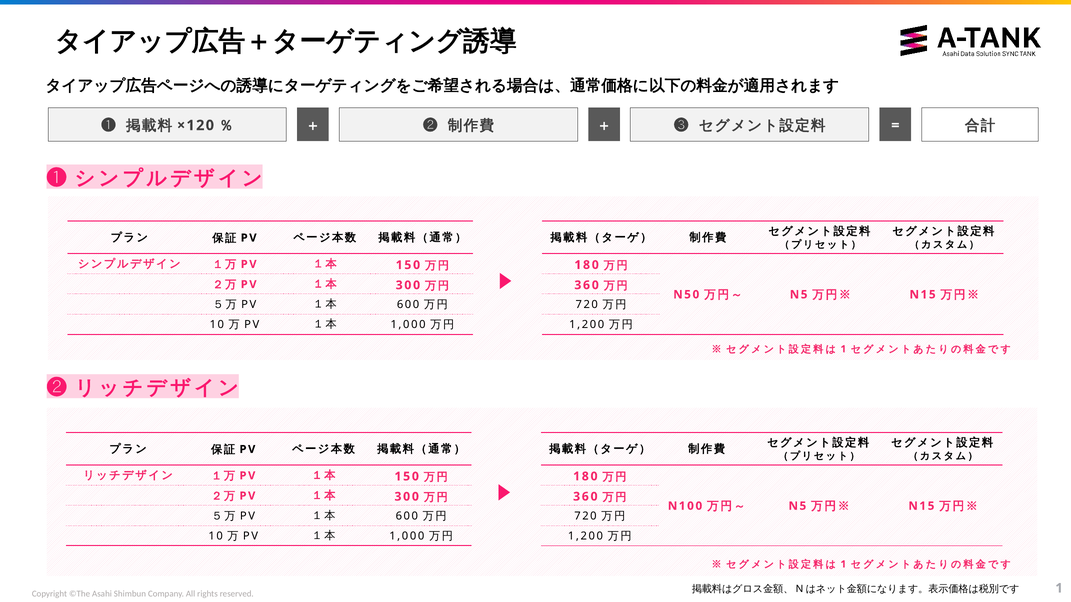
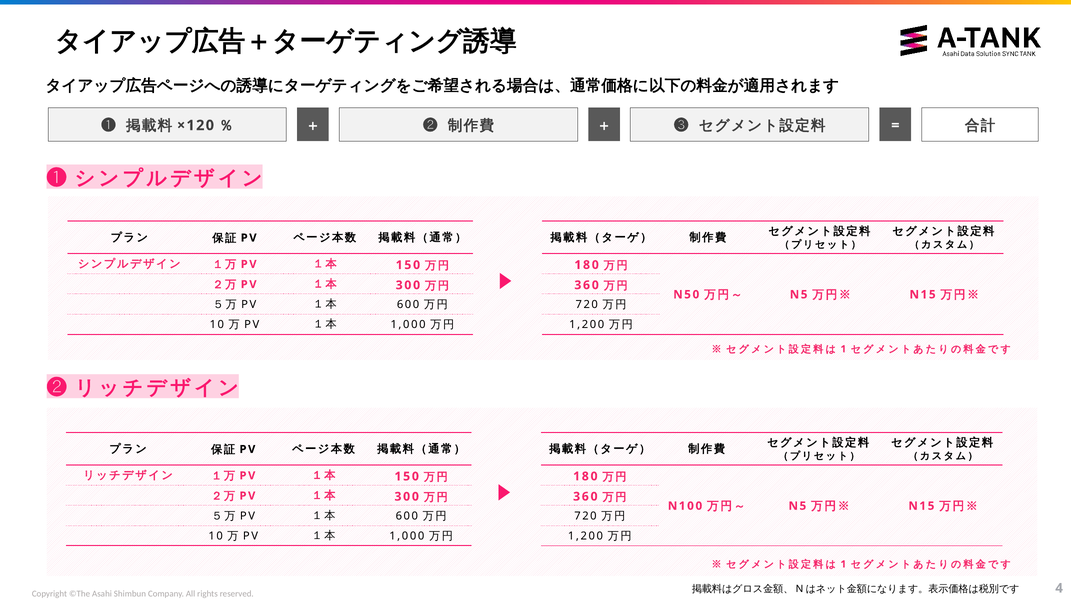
1: 1 -> 4 (1059, 589)
